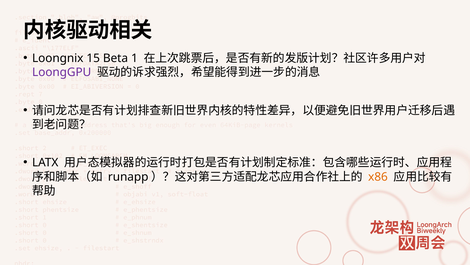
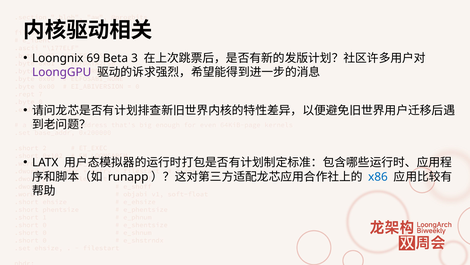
15: 15 -> 69 (93, 58)
1: 1 -> 3 (134, 58)
x86 colour: orange -> blue (378, 176)
